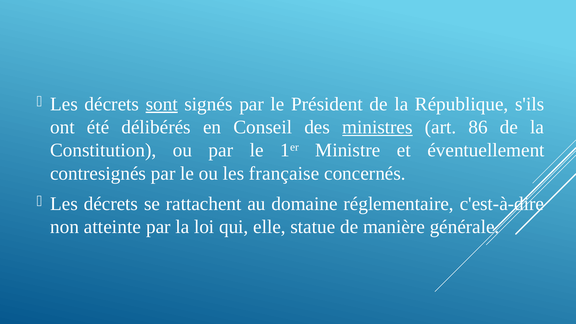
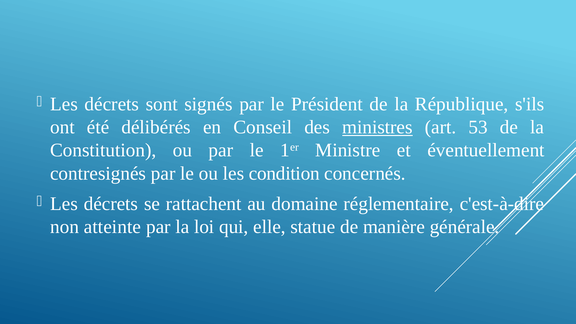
sont underline: present -> none (162, 104)
86: 86 -> 53 (478, 127)
française: française -> condition (284, 173)
